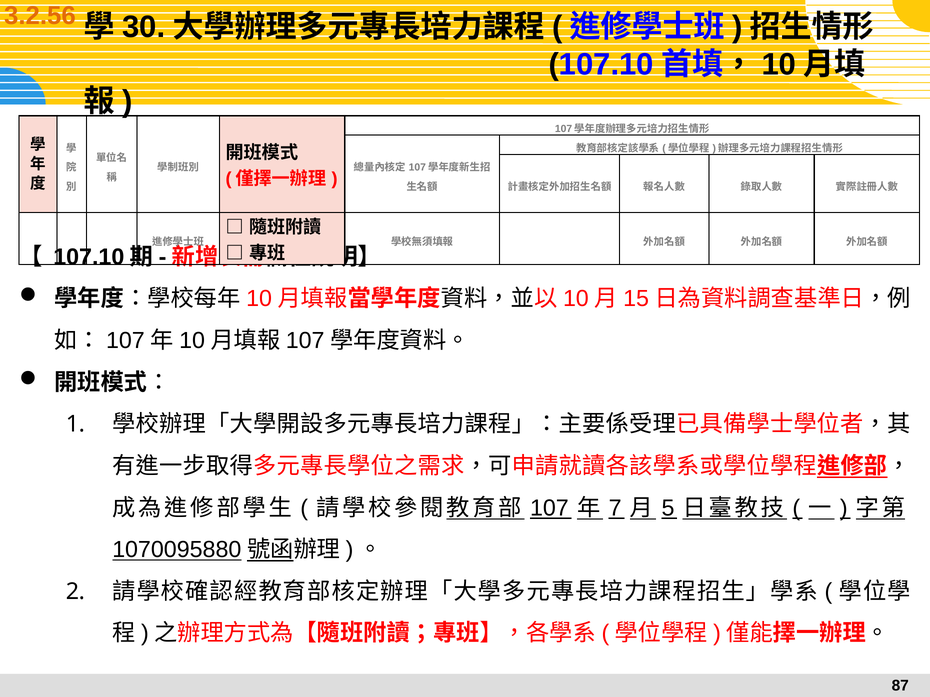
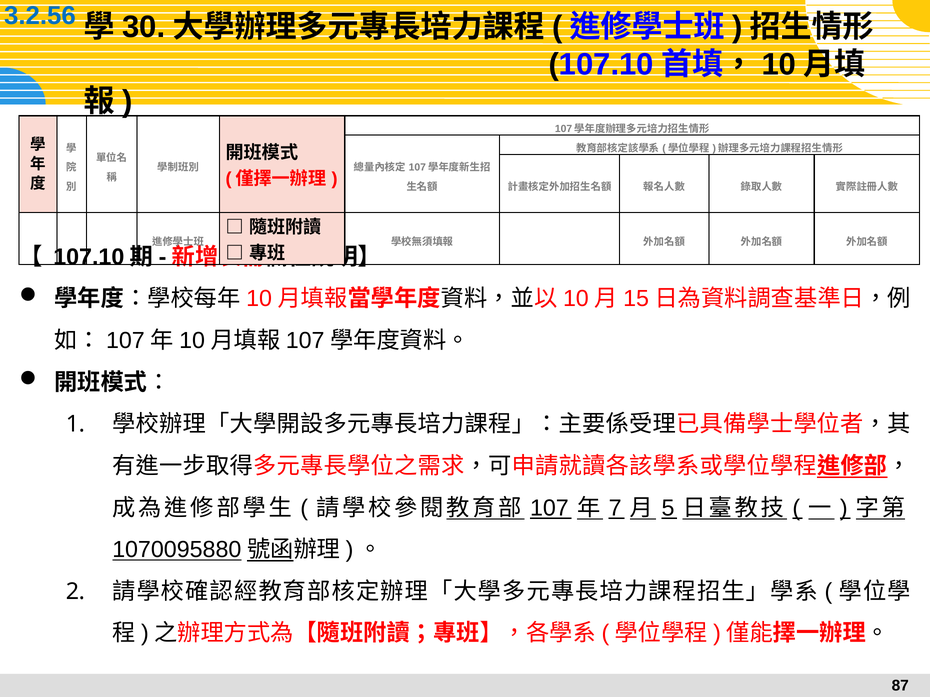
3.2.56 colour: orange -> blue (40, 16)
